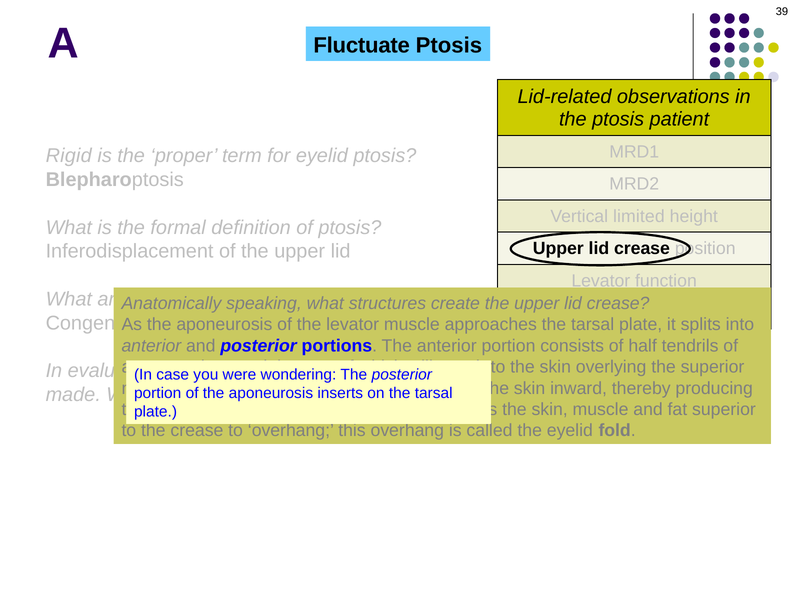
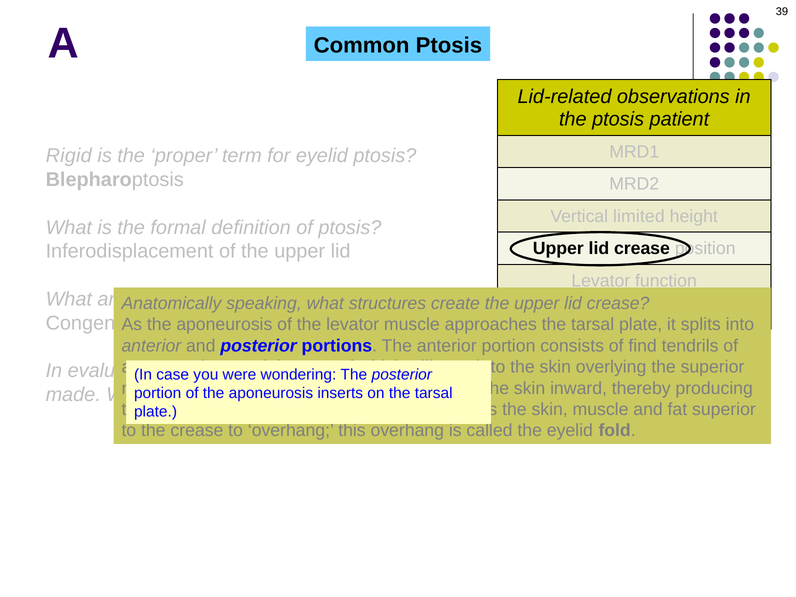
Fluctuate: Fluctuate -> Common (362, 45)
half: half -> find (643, 346)
